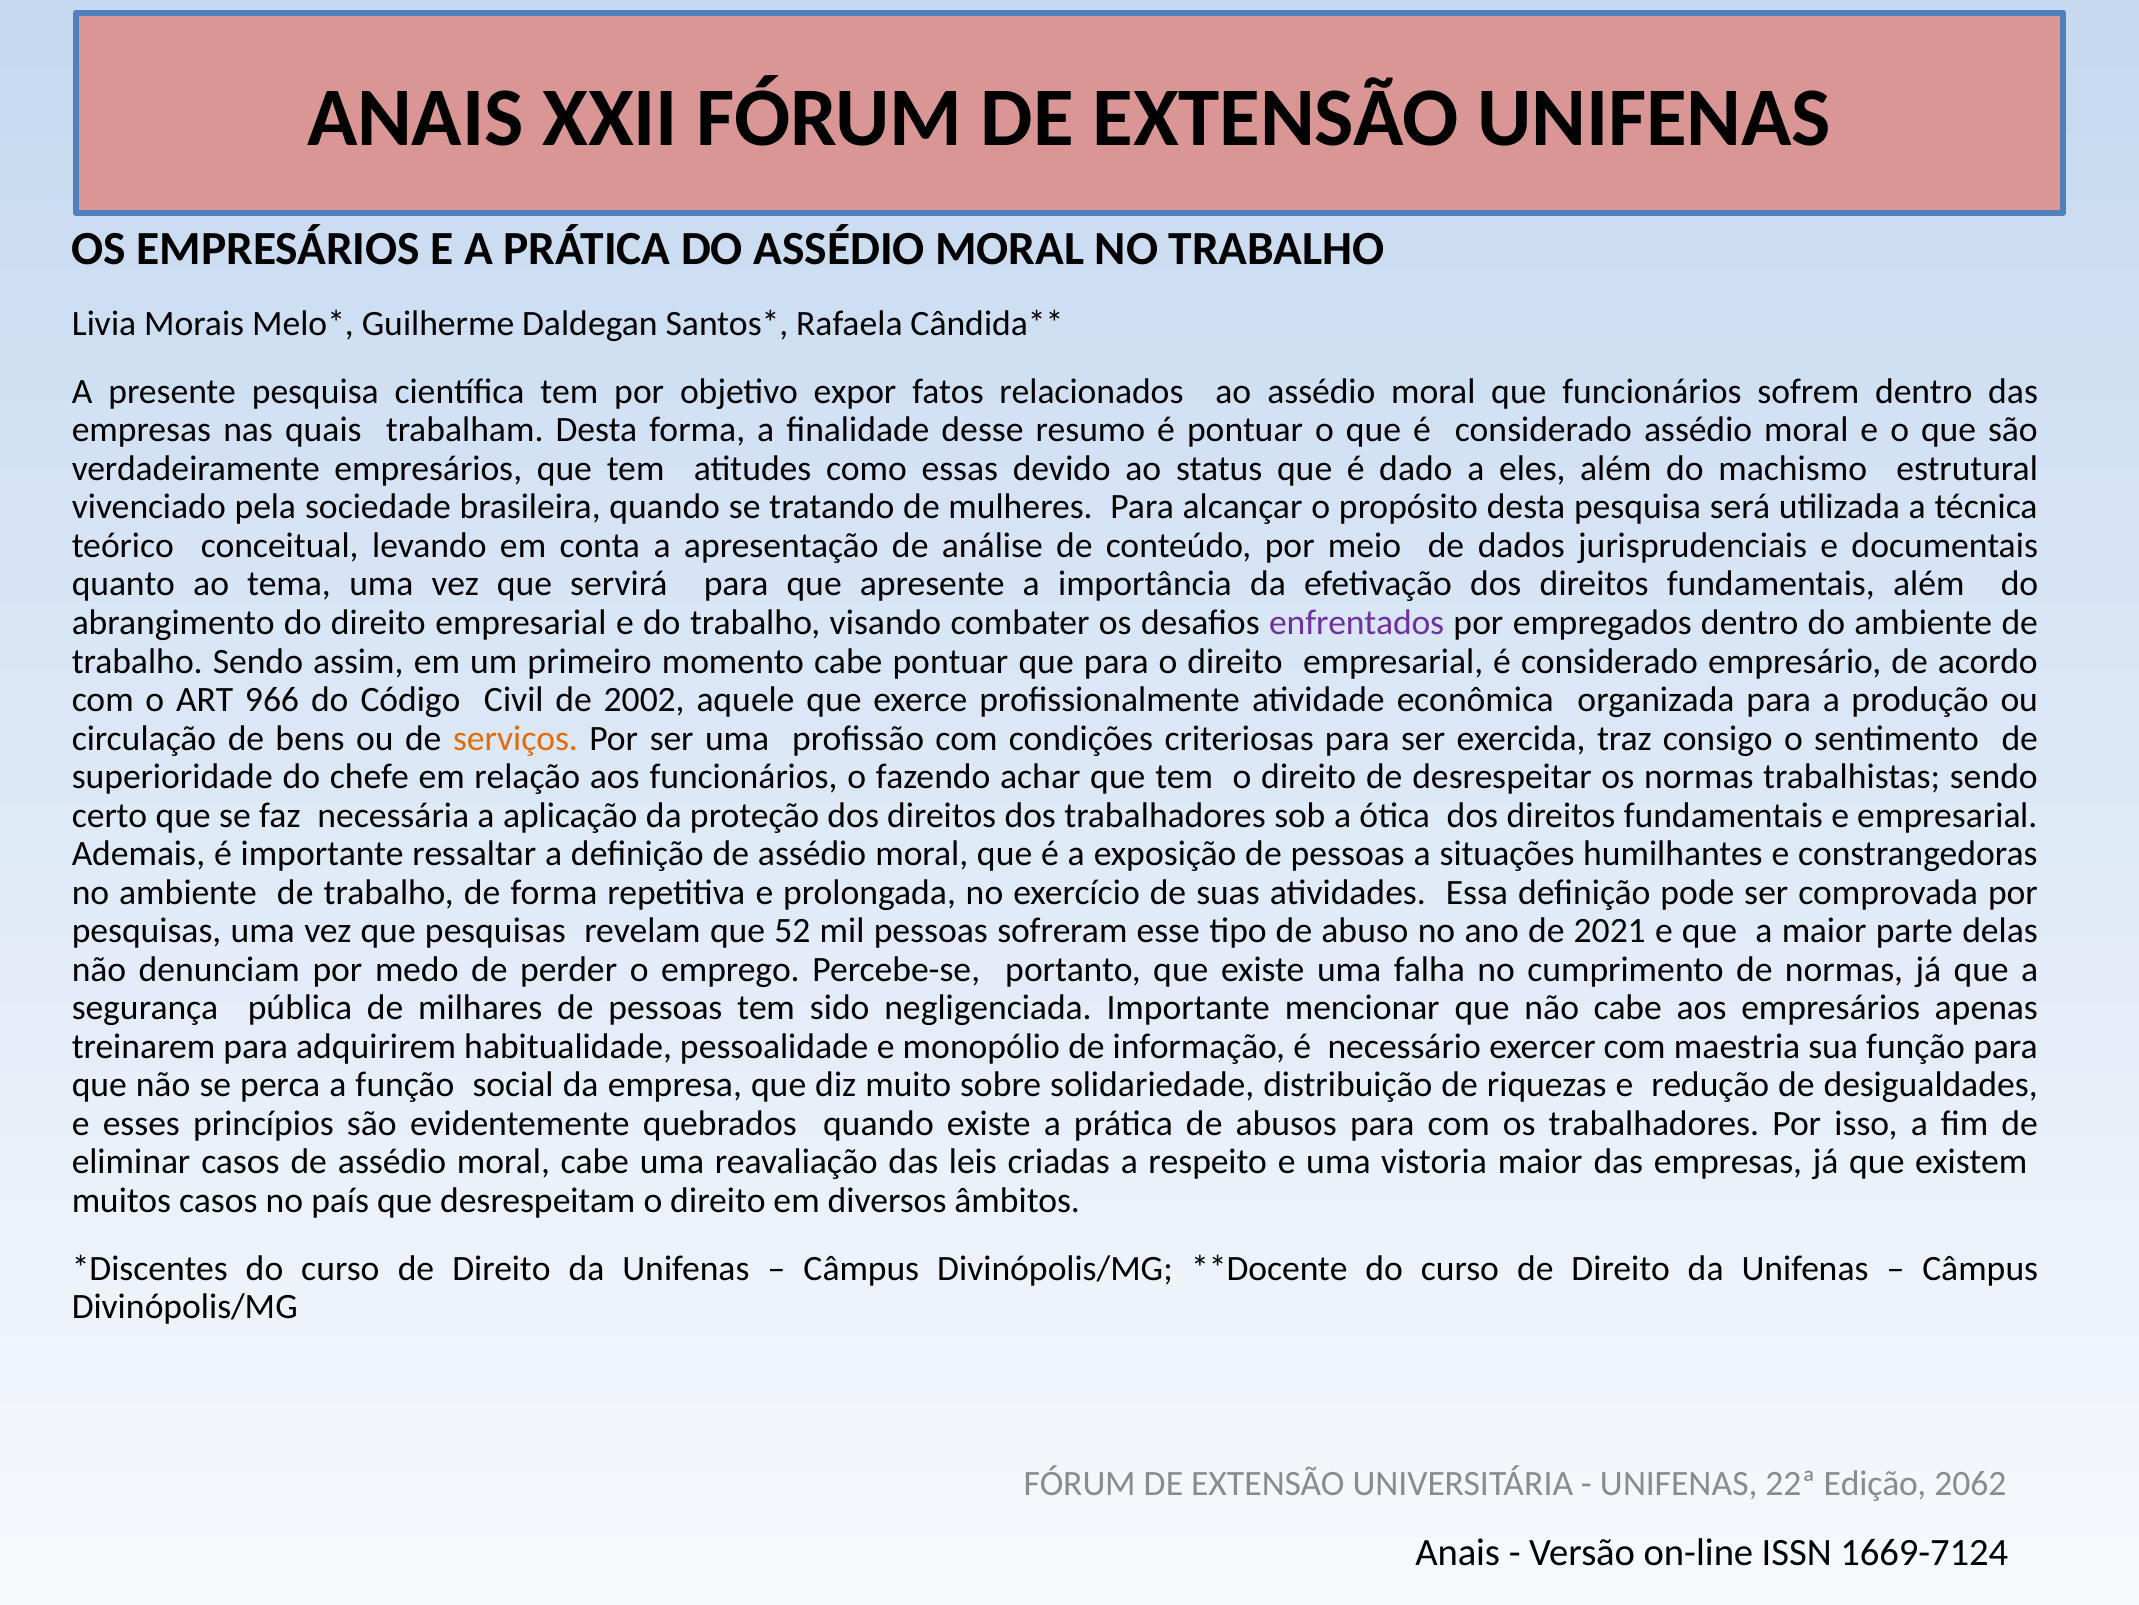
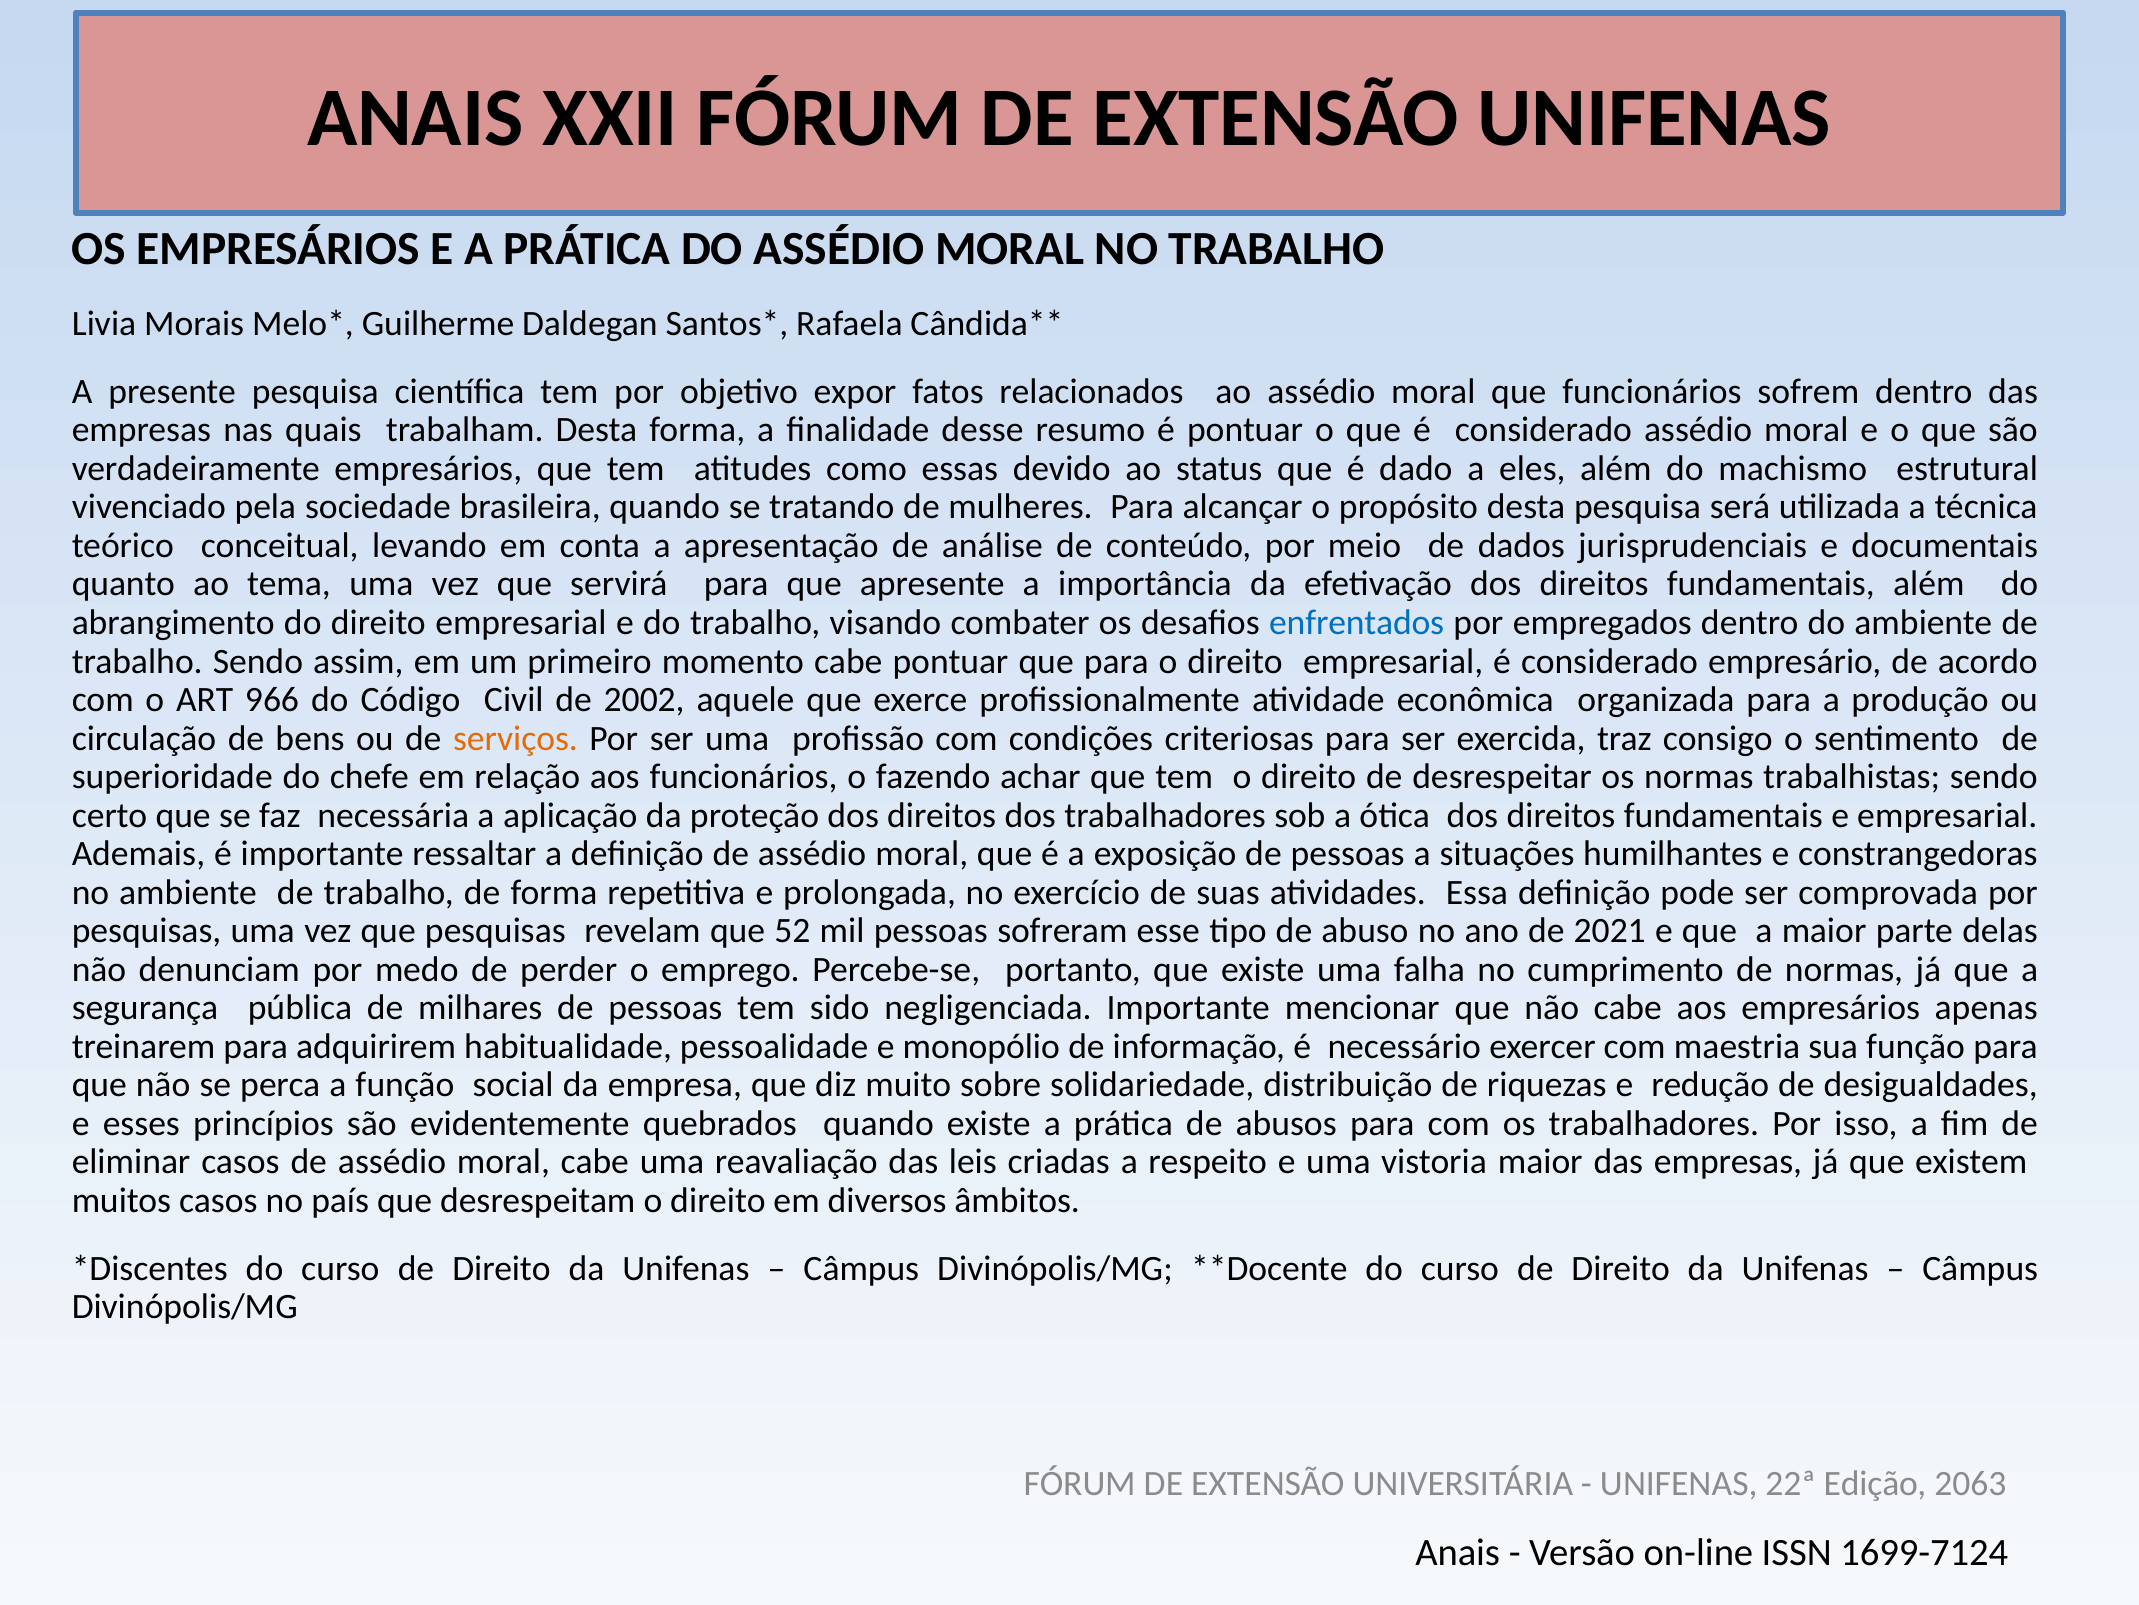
enfrentados colour: purple -> blue (1357, 622)
2062: 2062 -> 2063 (1970, 1483)
1669-7124: 1669-7124 -> 1699-7124 (1924, 1552)
